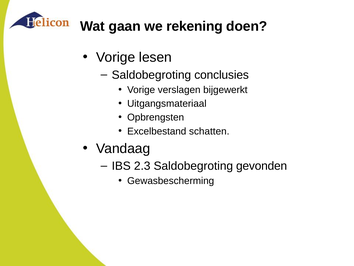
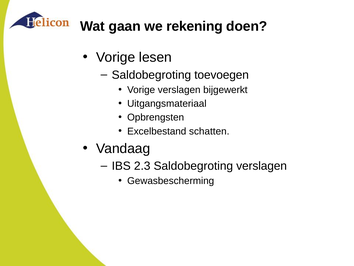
conclusies: conclusies -> toevoegen (222, 75)
Saldobegroting gevonden: gevonden -> verslagen (262, 166)
